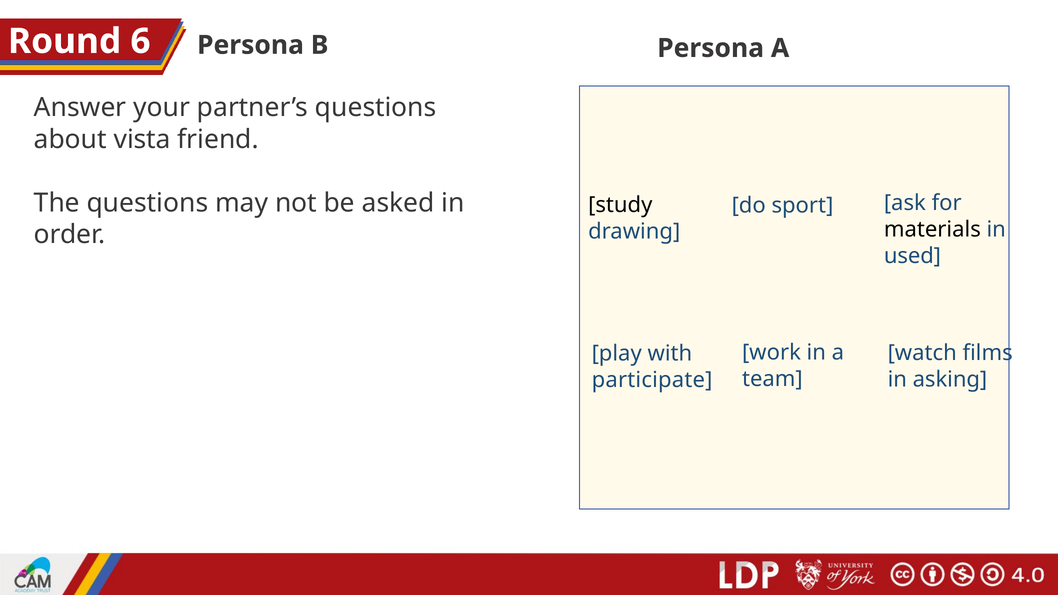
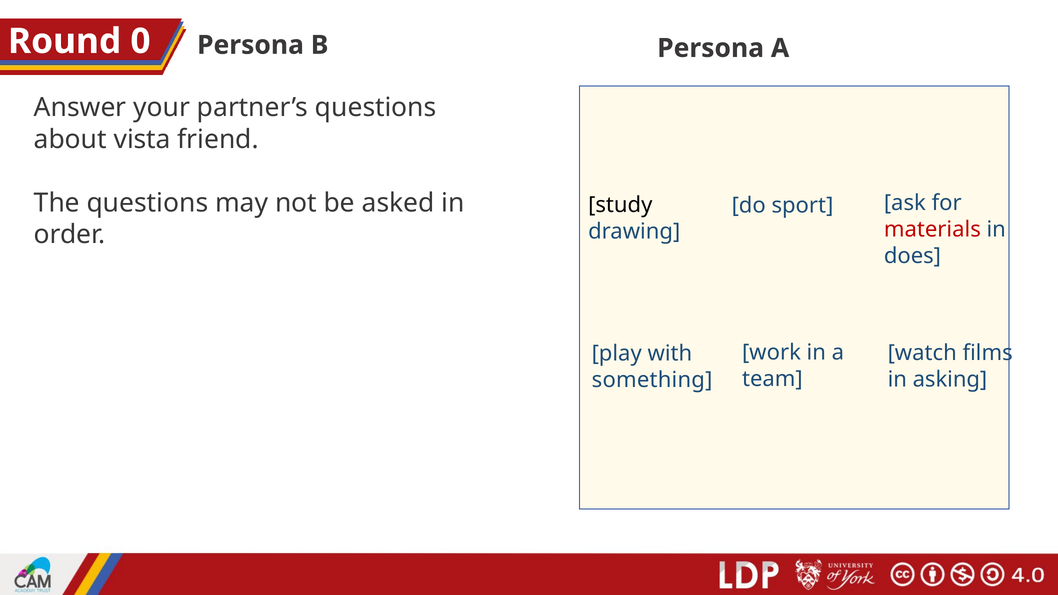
6: 6 -> 0 (140, 41)
materials colour: black -> red (932, 229)
used: used -> does (912, 256)
participate: participate -> something (652, 380)
